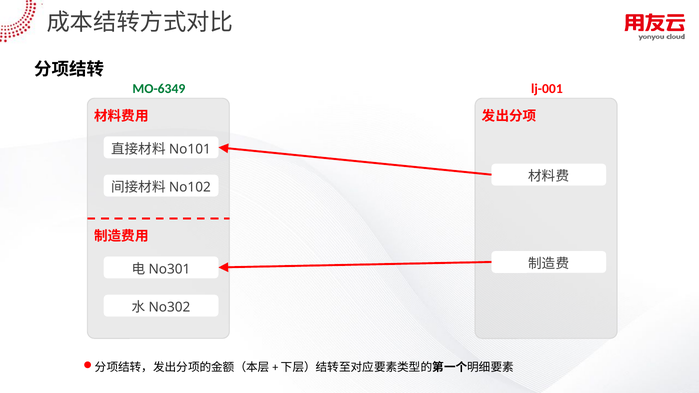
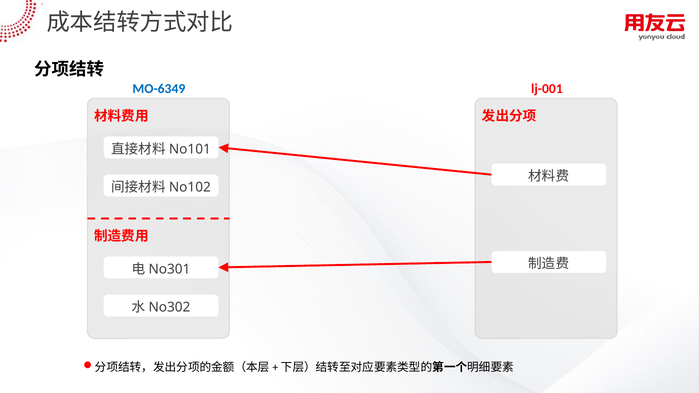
MO-6349 colour: green -> blue (159, 89)
